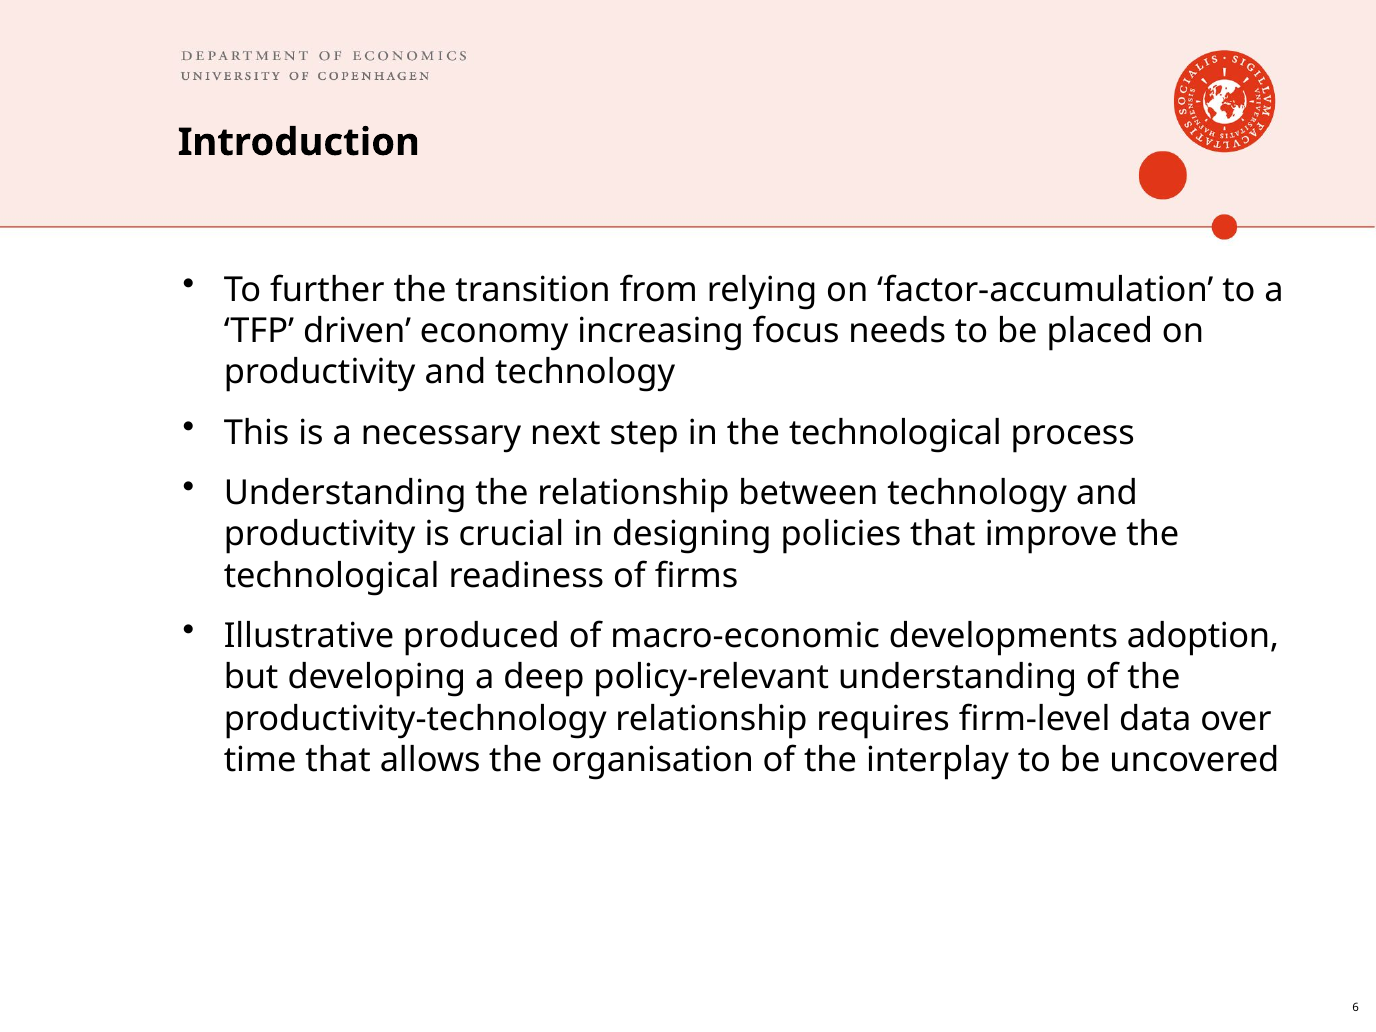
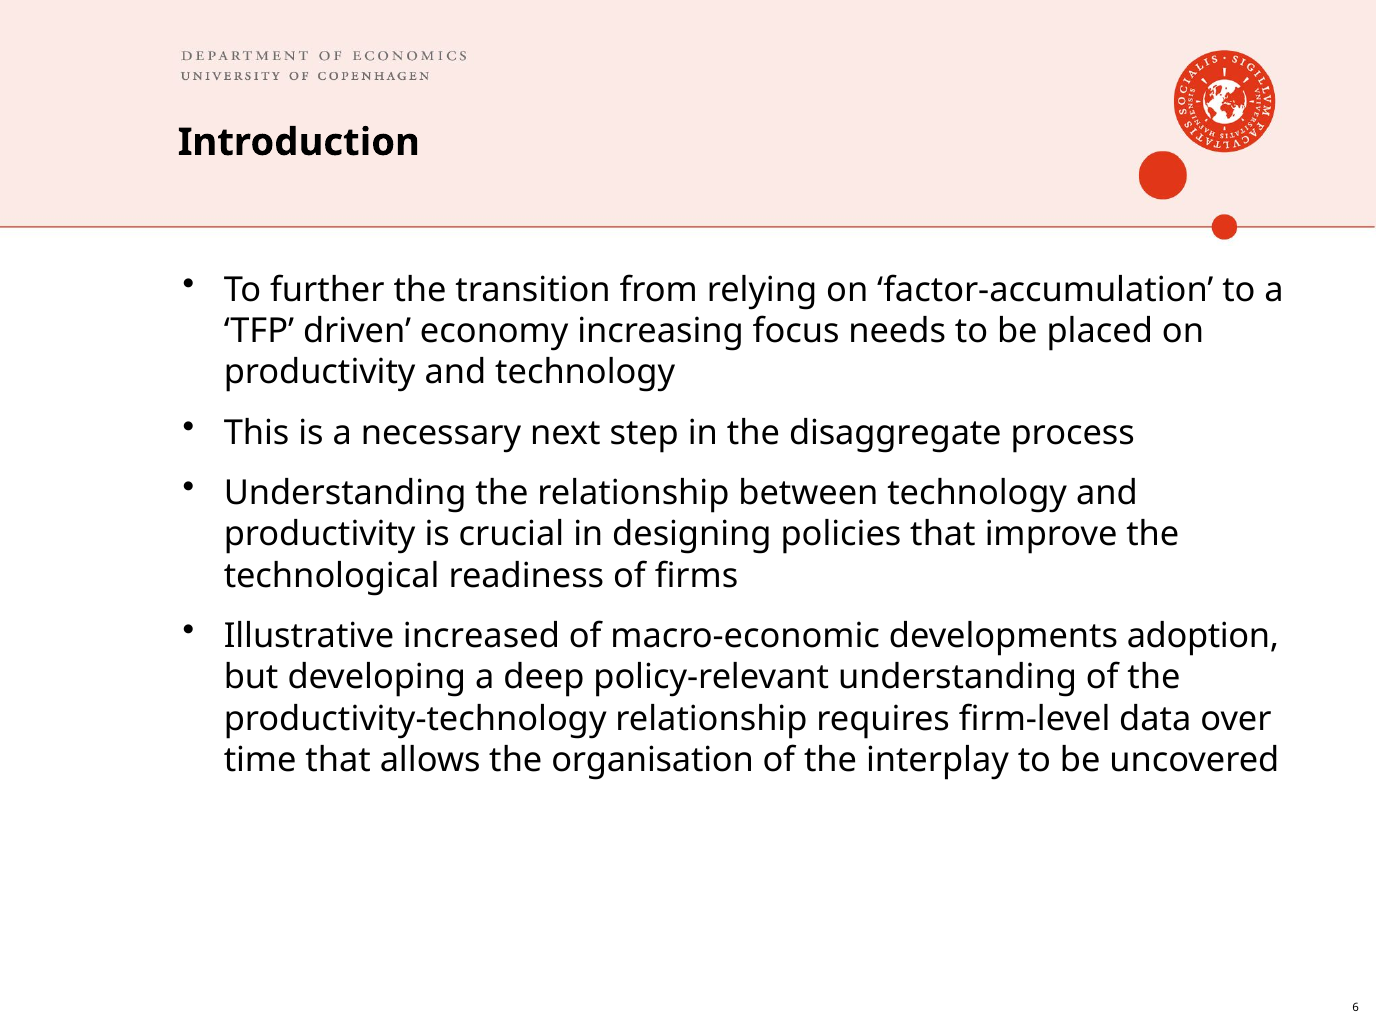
in the technological: technological -> disaggregate (895, 433)
produced: produced -> increased (481, 636)
